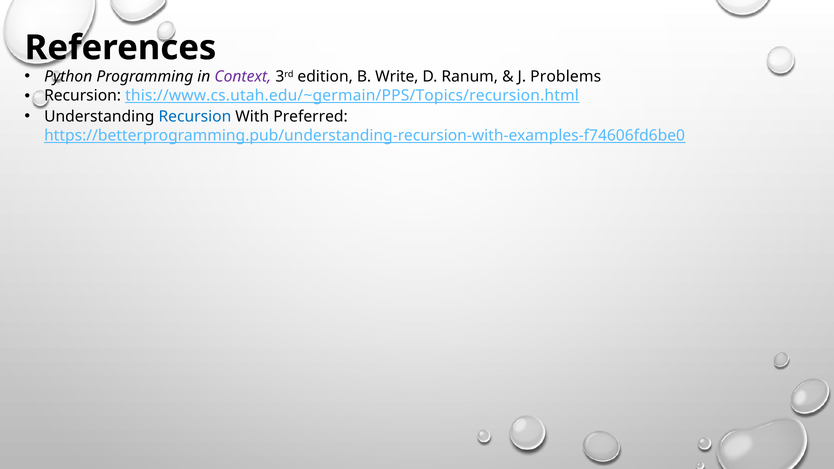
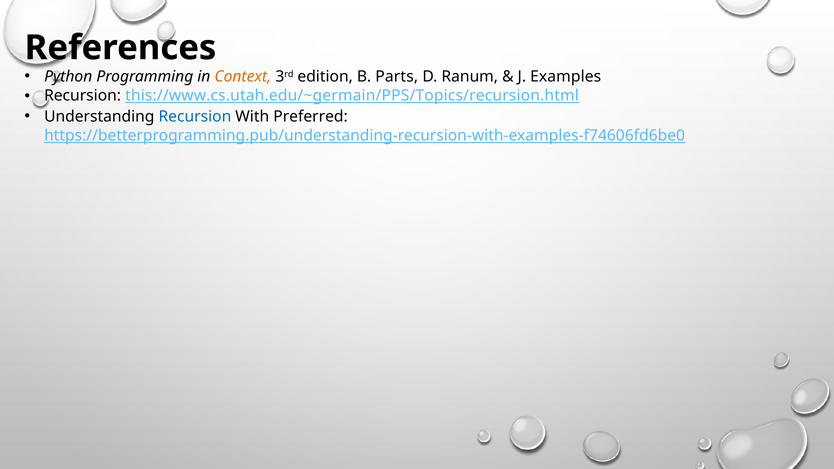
Context colour: purple -> orange (243, 77)
Write: Write -> Parts (397, 77)
Problems: Problems -> Examples (566, 77)
